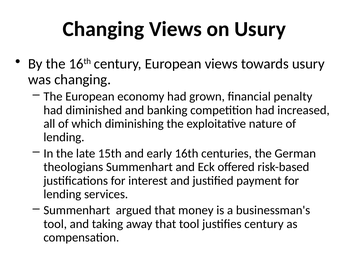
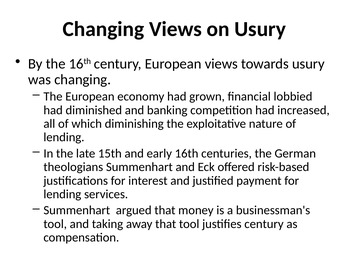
penalty: penalty -> lobbied (293, 96)
